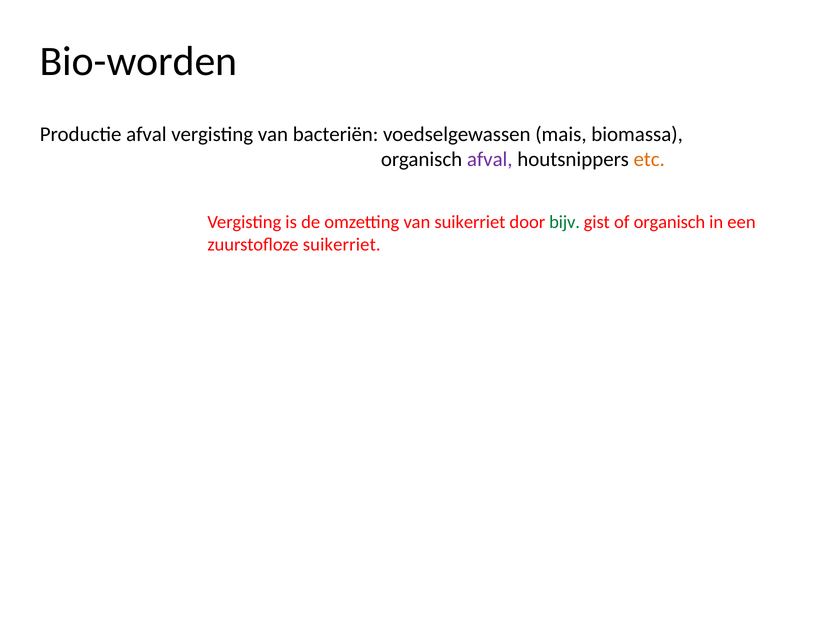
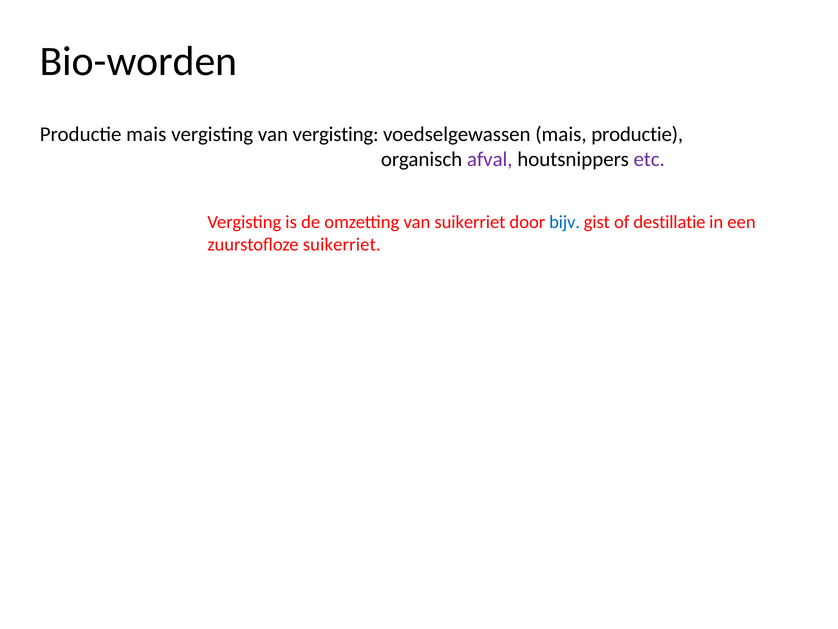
Productie afval: afval -> mais (146, 134)
van bacteriën: bacteriën -> vergisting (336, 134)
mais biomassa: biomassa -> productie (637, 134)
etc colour: orange -> purple (649, 159)
bijv colour: green -> blue (565, 222)
of organisch: organisch -> destillatie (669, 222)
